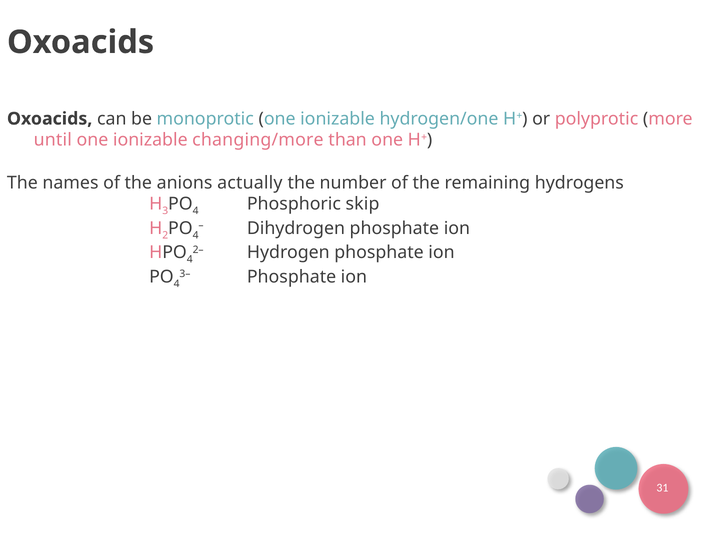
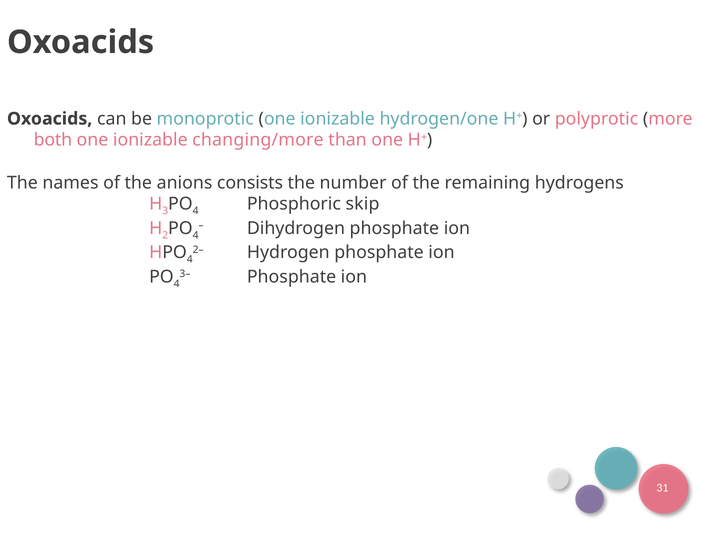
until: until -> both (53, 140)
actually: actually -> consists (250, 183)
